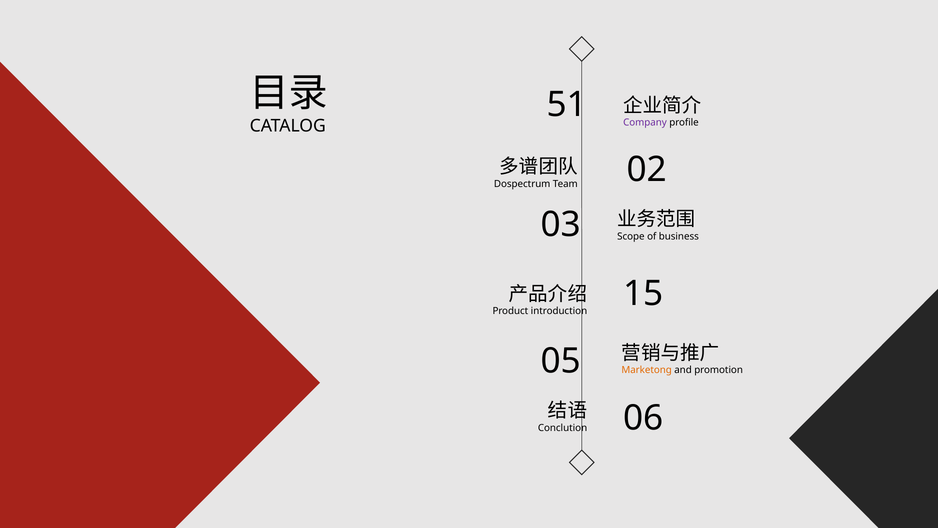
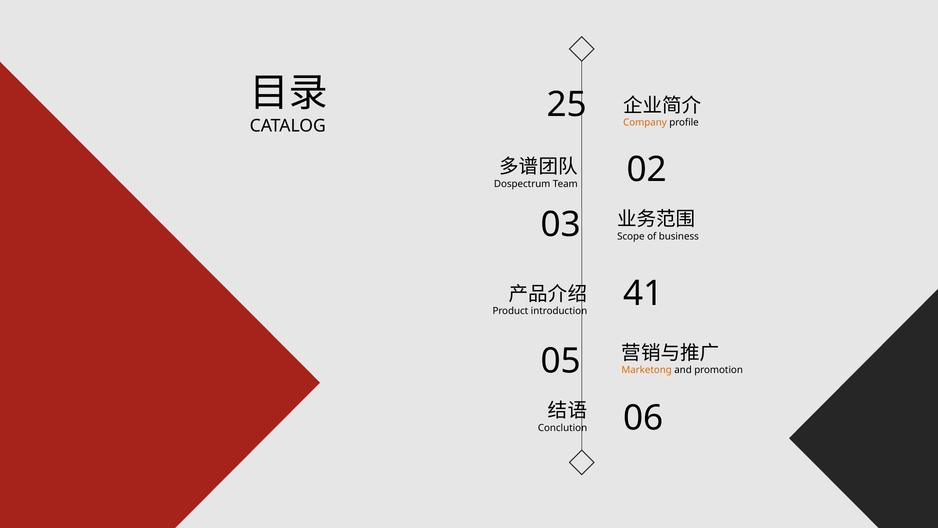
Company colour: purple -> orange (645, 123)
51: 51 -> 25 (567, 105)
15: 15 -> 41 (643, 294)
